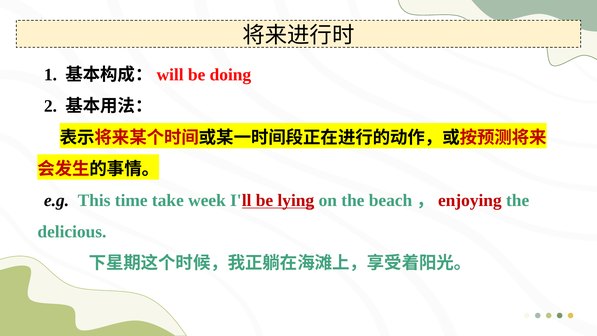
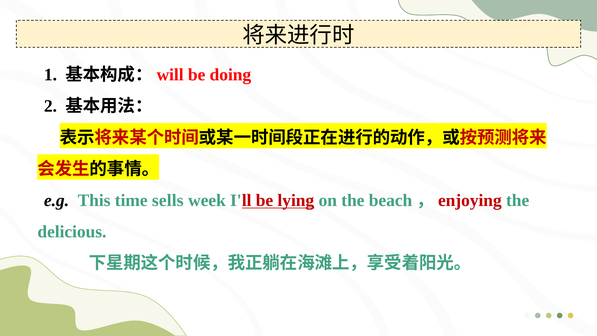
take: take -> sells (168, 200)
